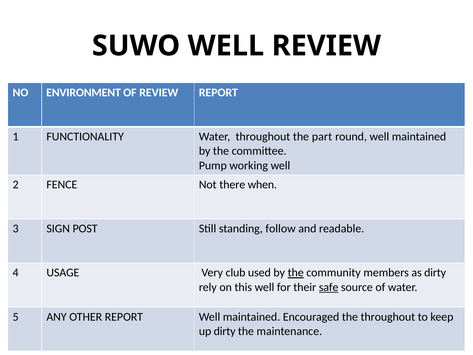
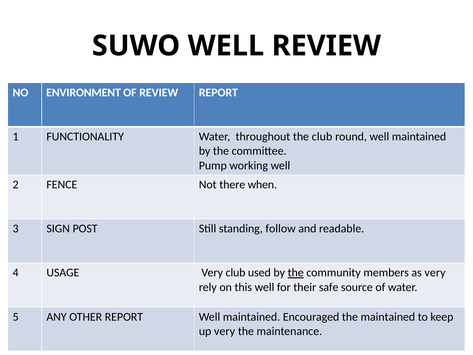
the part: part -> club (322, 137)
as dirty: dirty -> very (435, 273)
safe underline: present -> none (329, 287)
the throughout: throughout -> maintained (388, 317)
up dirty: dirty -> very (225, 331)
